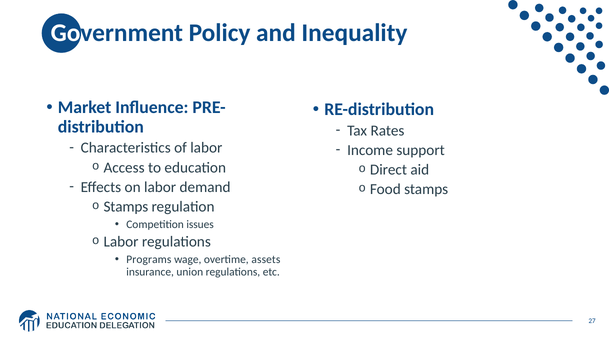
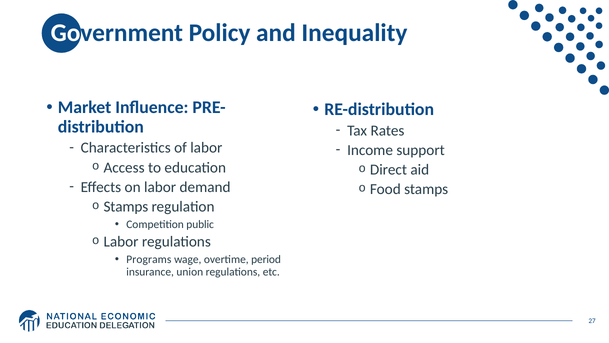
issues: issues -> public (200, 224)
assets: assets -> period (266, 259)
